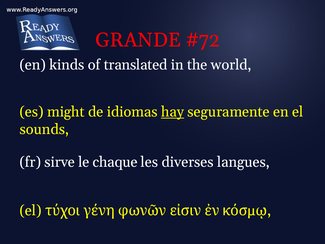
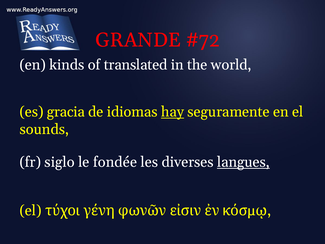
might: might -> gracia (66, 112)
sirve: sirve -> siglo (60, 162)
chaque: chaque -> fondée (115, 162)
langues underline: none -> present (243, 162)
